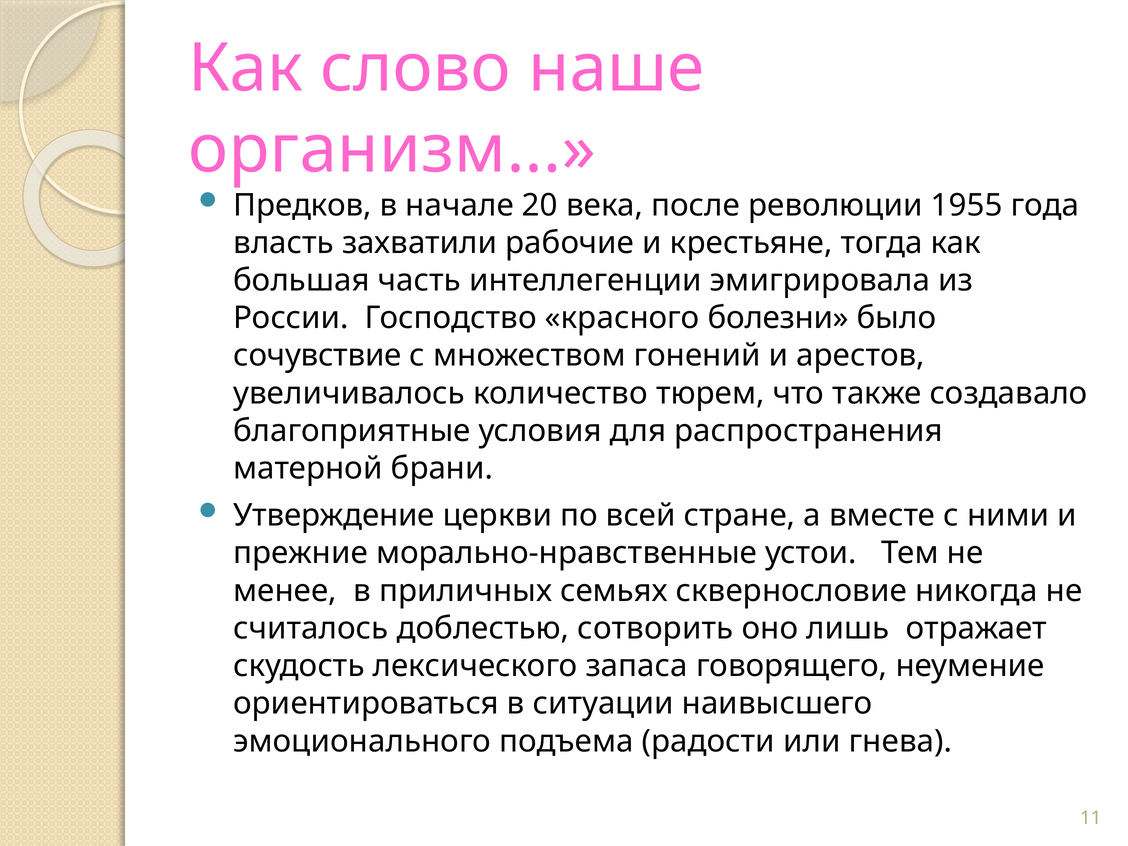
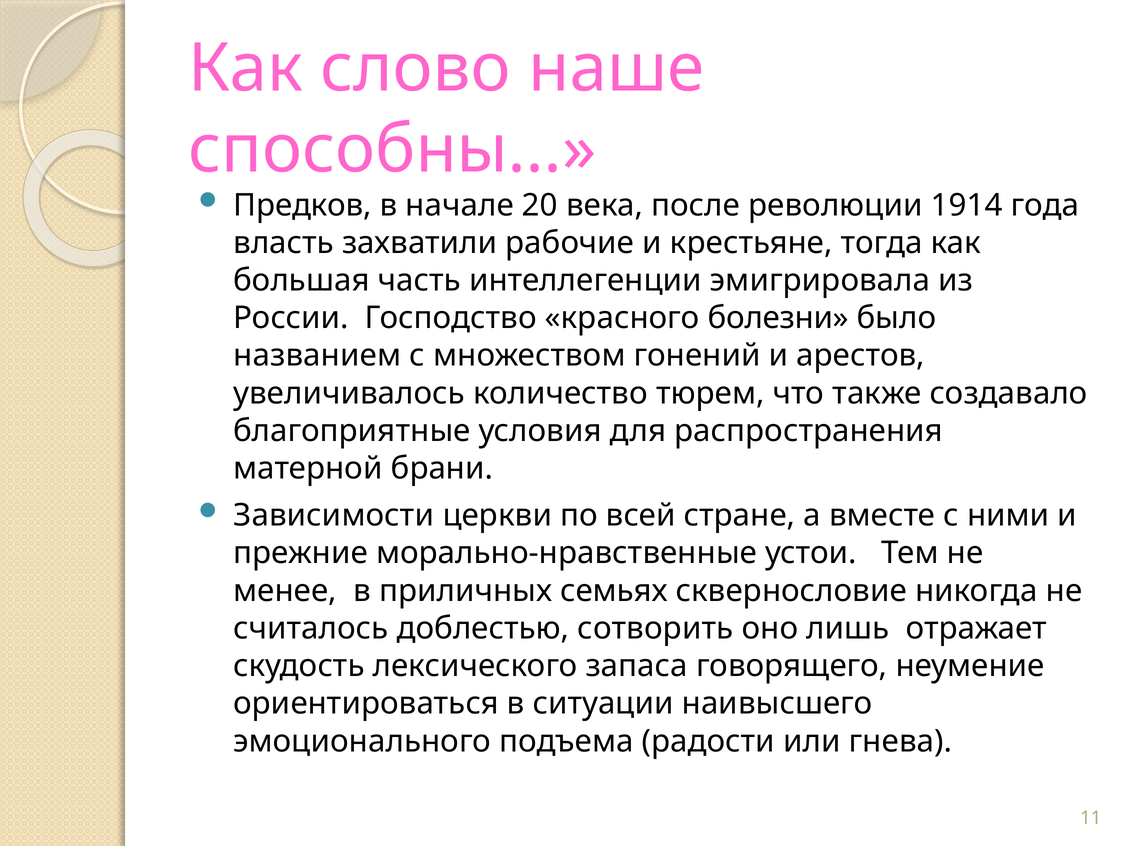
организм: организм -> способны (392, 149)
1955: 1955 -> 1914 (967, 205)
сочувствие: сочувствие -> названием (317, 356)
Утверждение: Утверждение -> Зависимости (334, 516)
